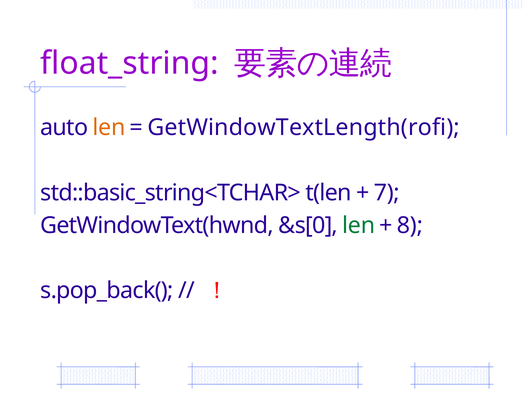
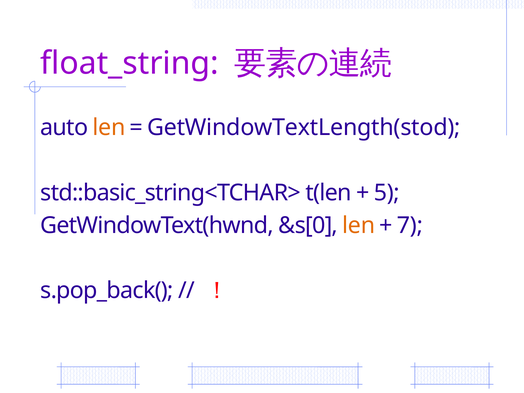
GetWindowTextLength(rofi: GetWindowTextLength(rofi -> GetWindowTextLength(stod (304, 127)
7: 7 -> 5 (387, 193)
len colour: green -> orange (359, 225)
8: 8 -> 7 (410, 225)
